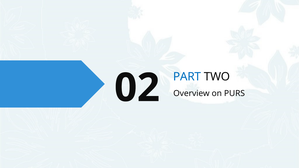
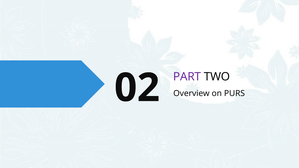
PART colour: blue -> purple (187, 77)
